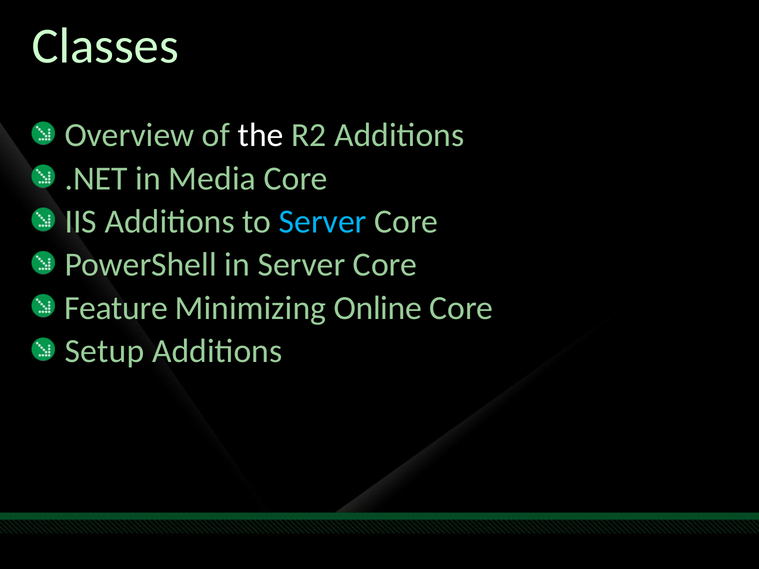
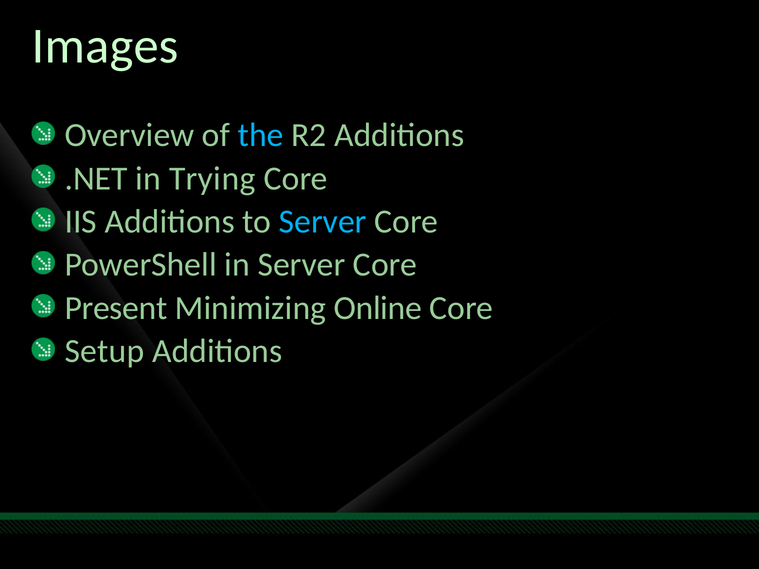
Classes: Classes -> Images (105, 46)
the colour: white -> light blue (261, 135)
Media: Media -> Trying (212, 179)
Feature: Feature -> Present (116, 308)
